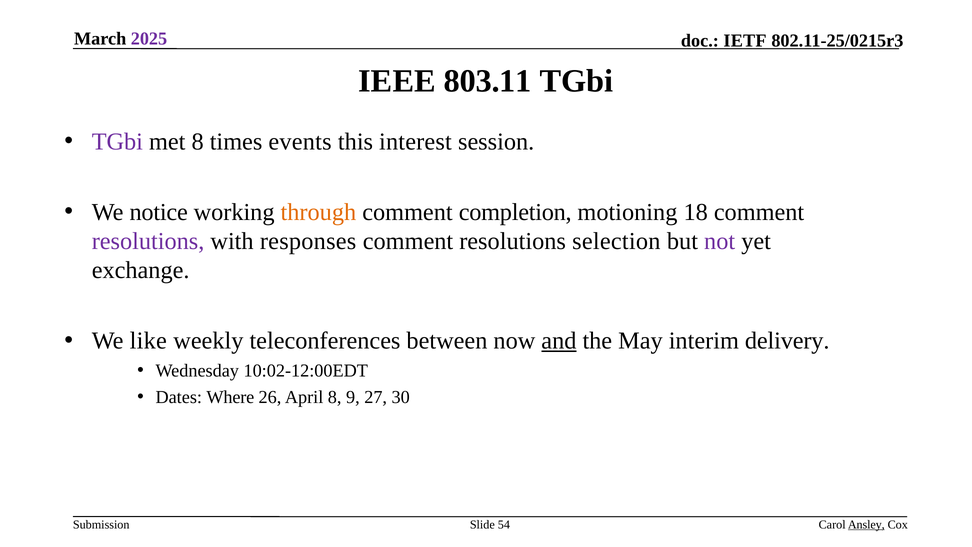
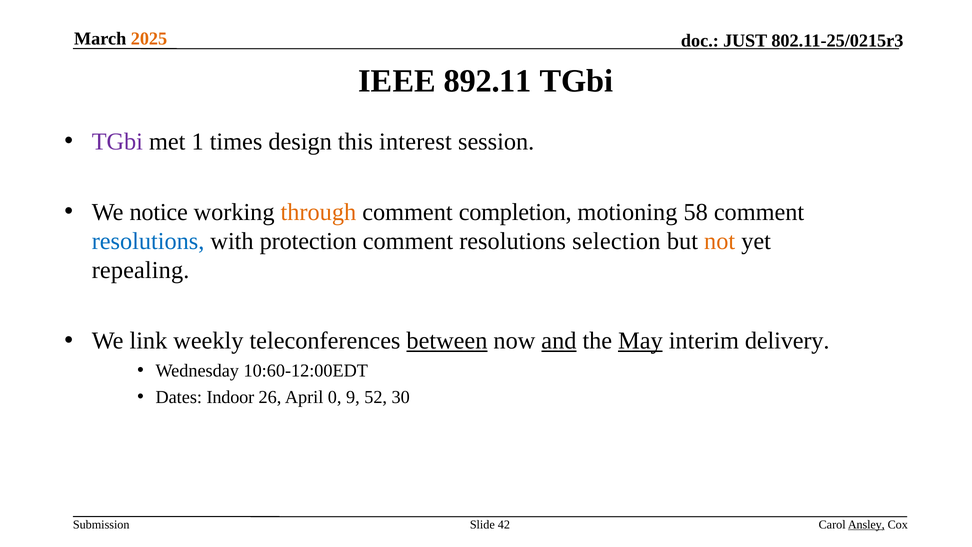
2025 colour: purple -> orange (149, 39)
IETF: IETF -> JUST (745, 41)
803.11: 803.11 -> 892.11 (488, 81)
met 8: 8 -> 1 (198, 141)
events: events -> design (300, 141)
18: 18 -> 58 (696, 212)
resolutions colour: purple -> blue (148, 241)
responses: responses -> protection (308, 241)
not colour: purple -> orange (720, 241)
exchange: exchange -> repealing (141, 270)
like: like -> link (148, 341)
between underline: none -> present (447, 341)
May underline: none -> present (640, 341)
10:02-12:00EDT: 10:02-12:00EDT -> 10:60-12:00EDT (306, 370)
Where: Where -> Indoor (230, 397)
April 8: 8 -> 0 (335, 397)
27: 27 -> 52 (376, 397)
54: 54 -> 42 (504, 524)
